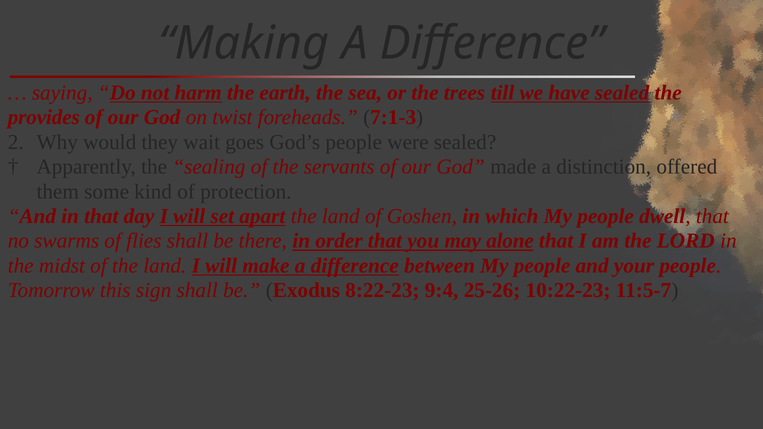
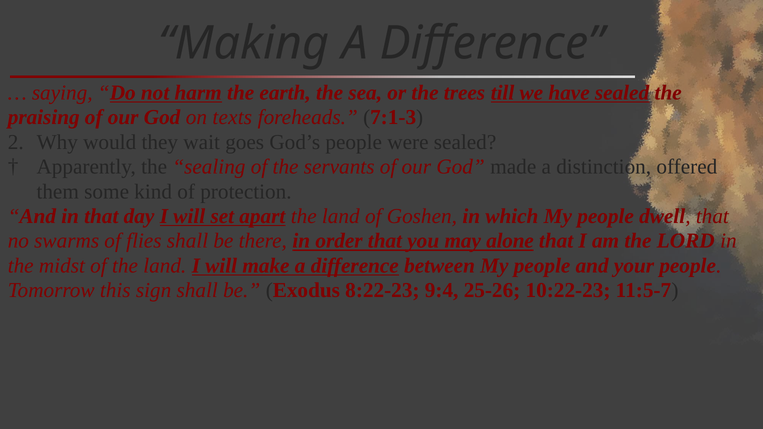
provides: provides -> praising (44, 118)
twist: twist -> texts (232, 118)
